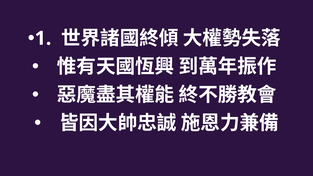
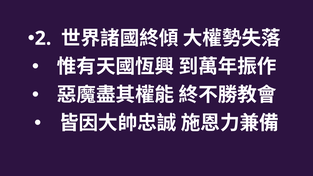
1: 1 -> 2 (43, 38)
